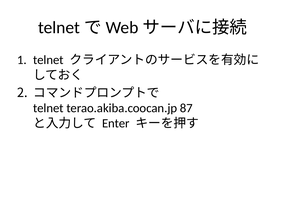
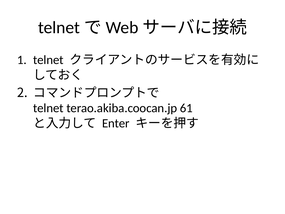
87: 87 -> 61 (186, 108)
